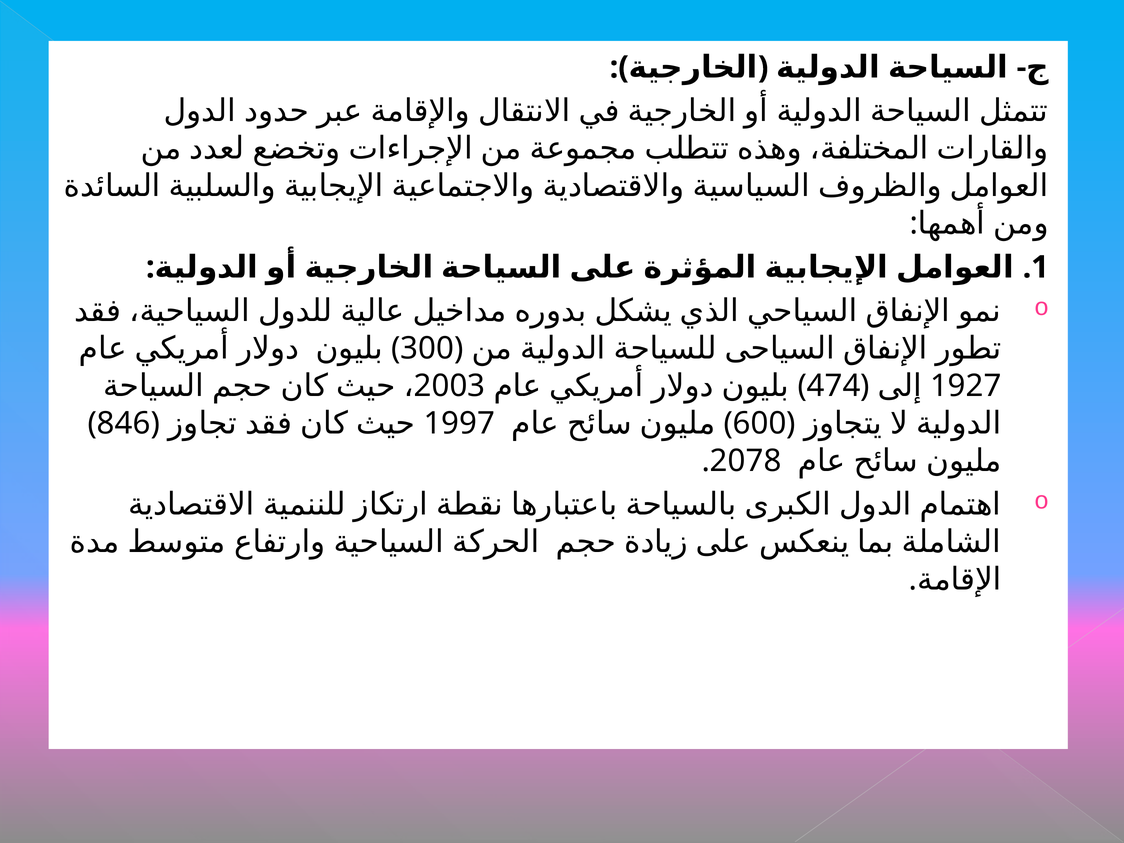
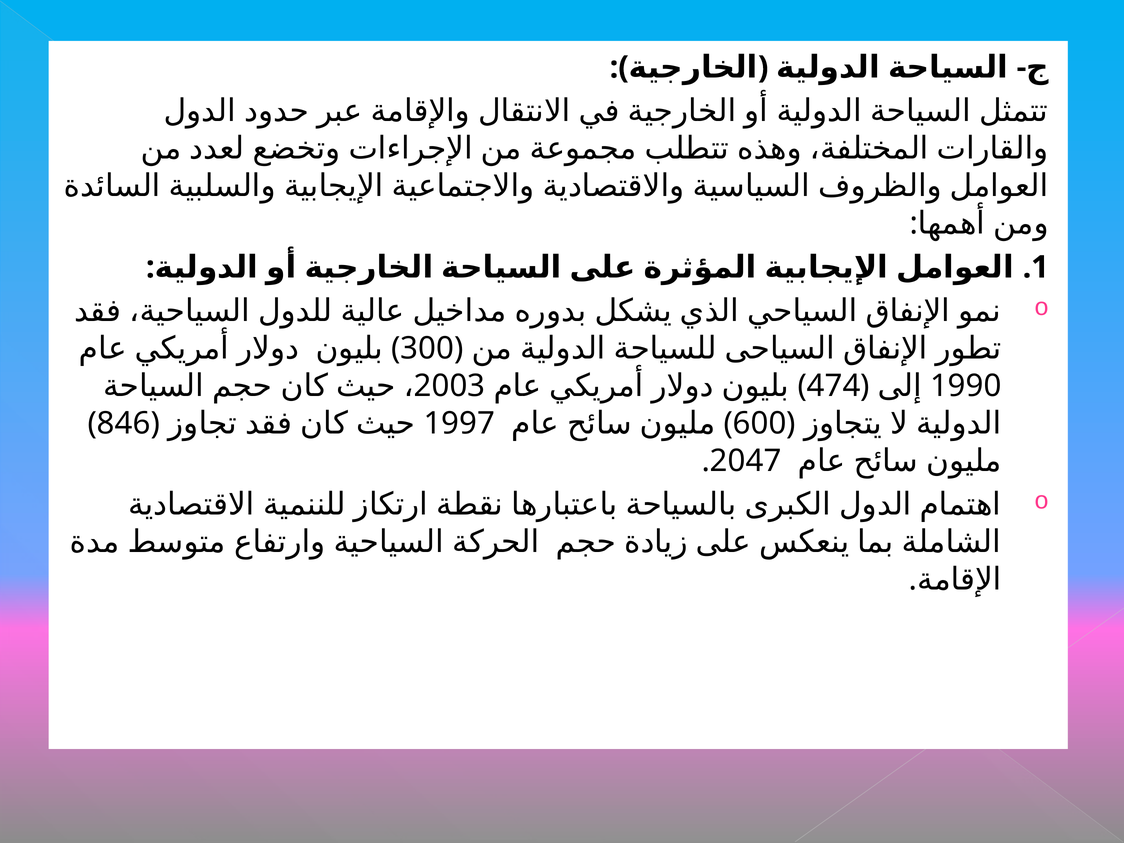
1927: 1927 -> 1990 (966, 386)
2078: 2078 -> 2047 (746, 461)
